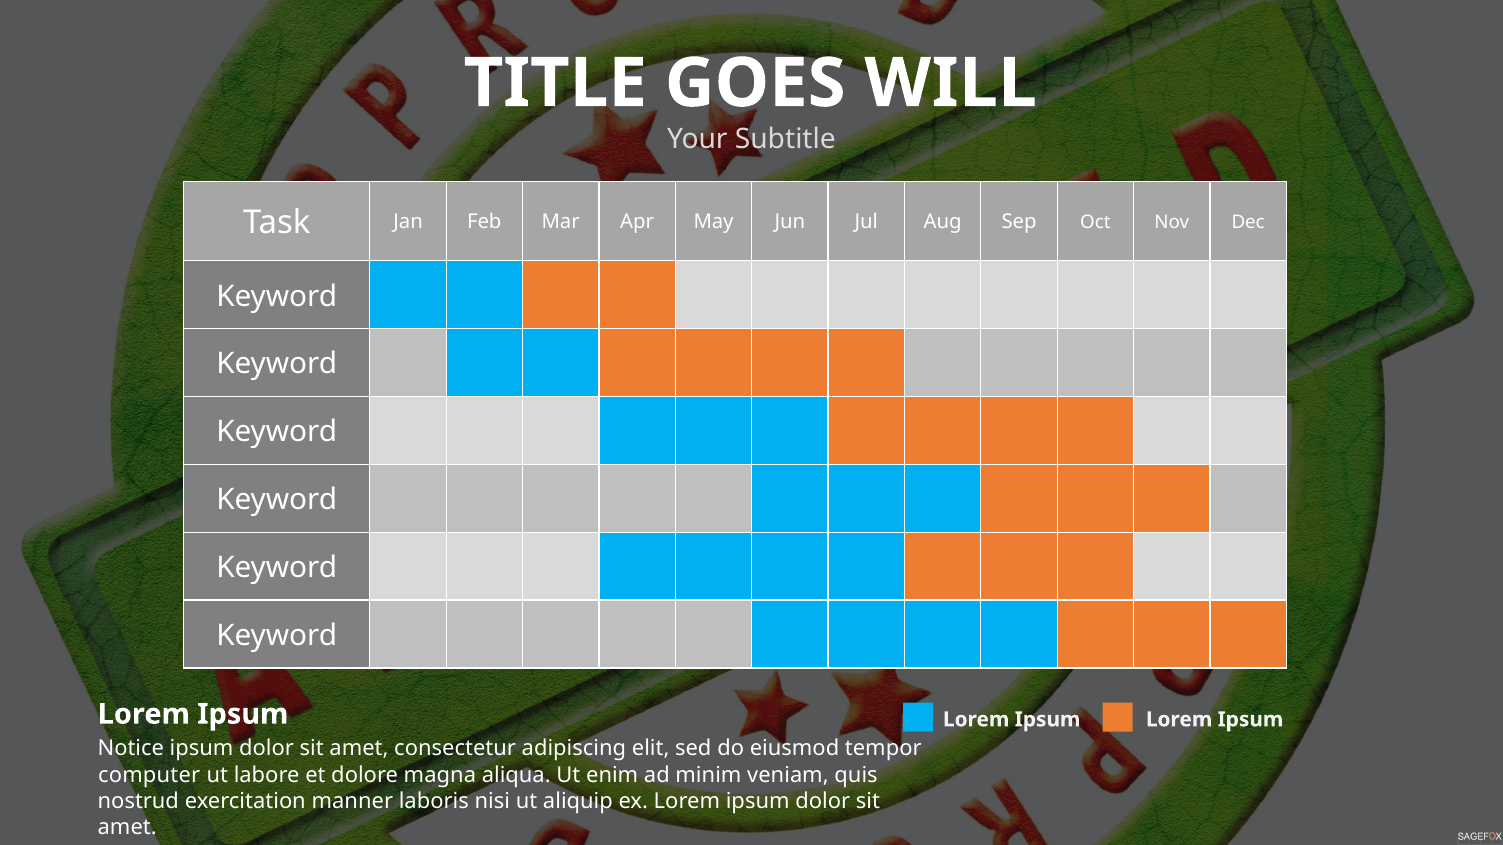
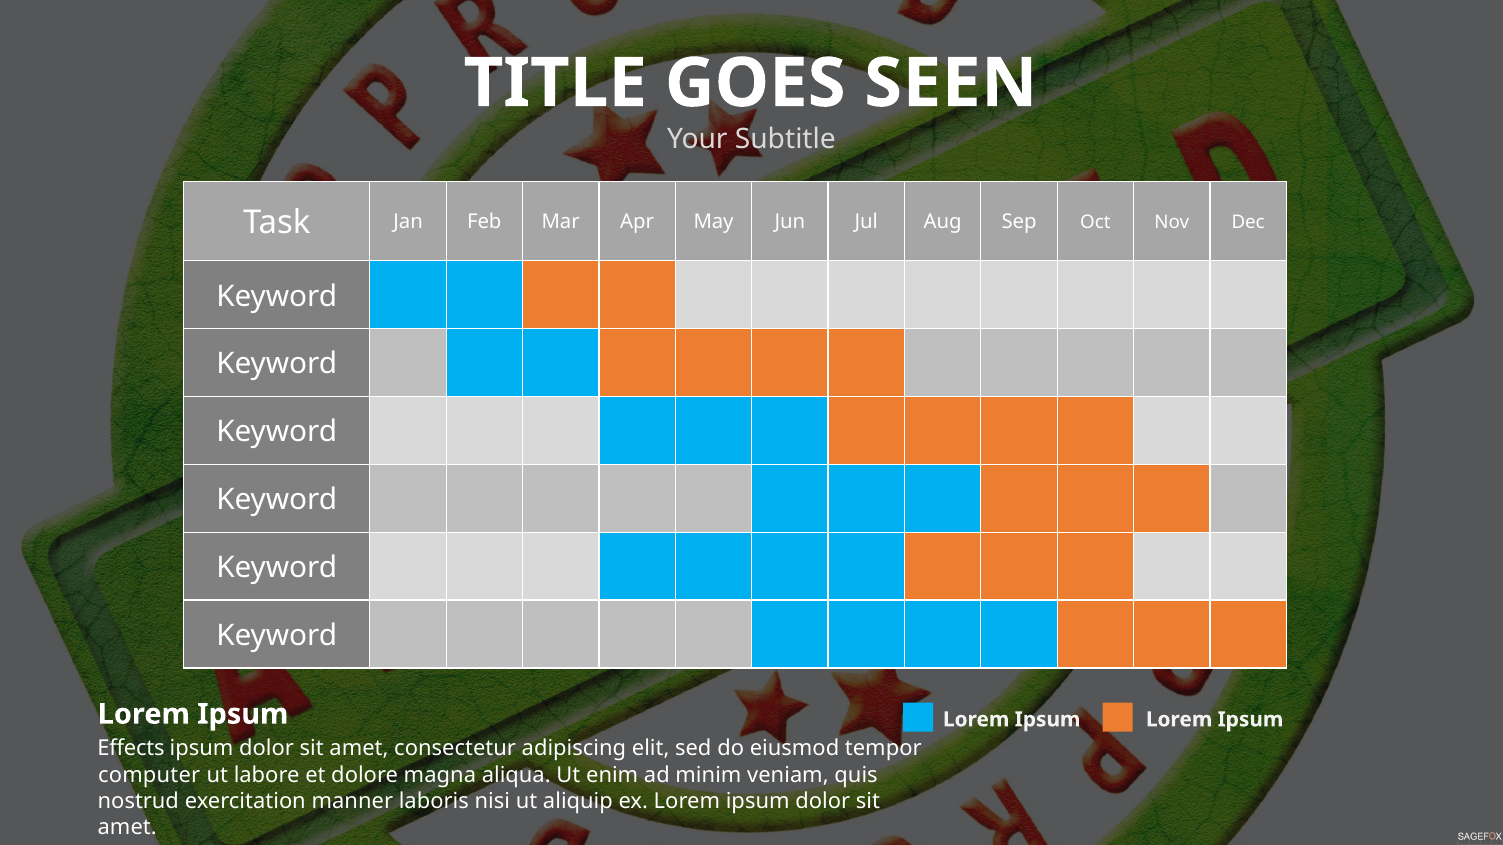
WILL: WILL -> SEEN (951, 83)
Notice: Notice -> Effects (131, 749)
